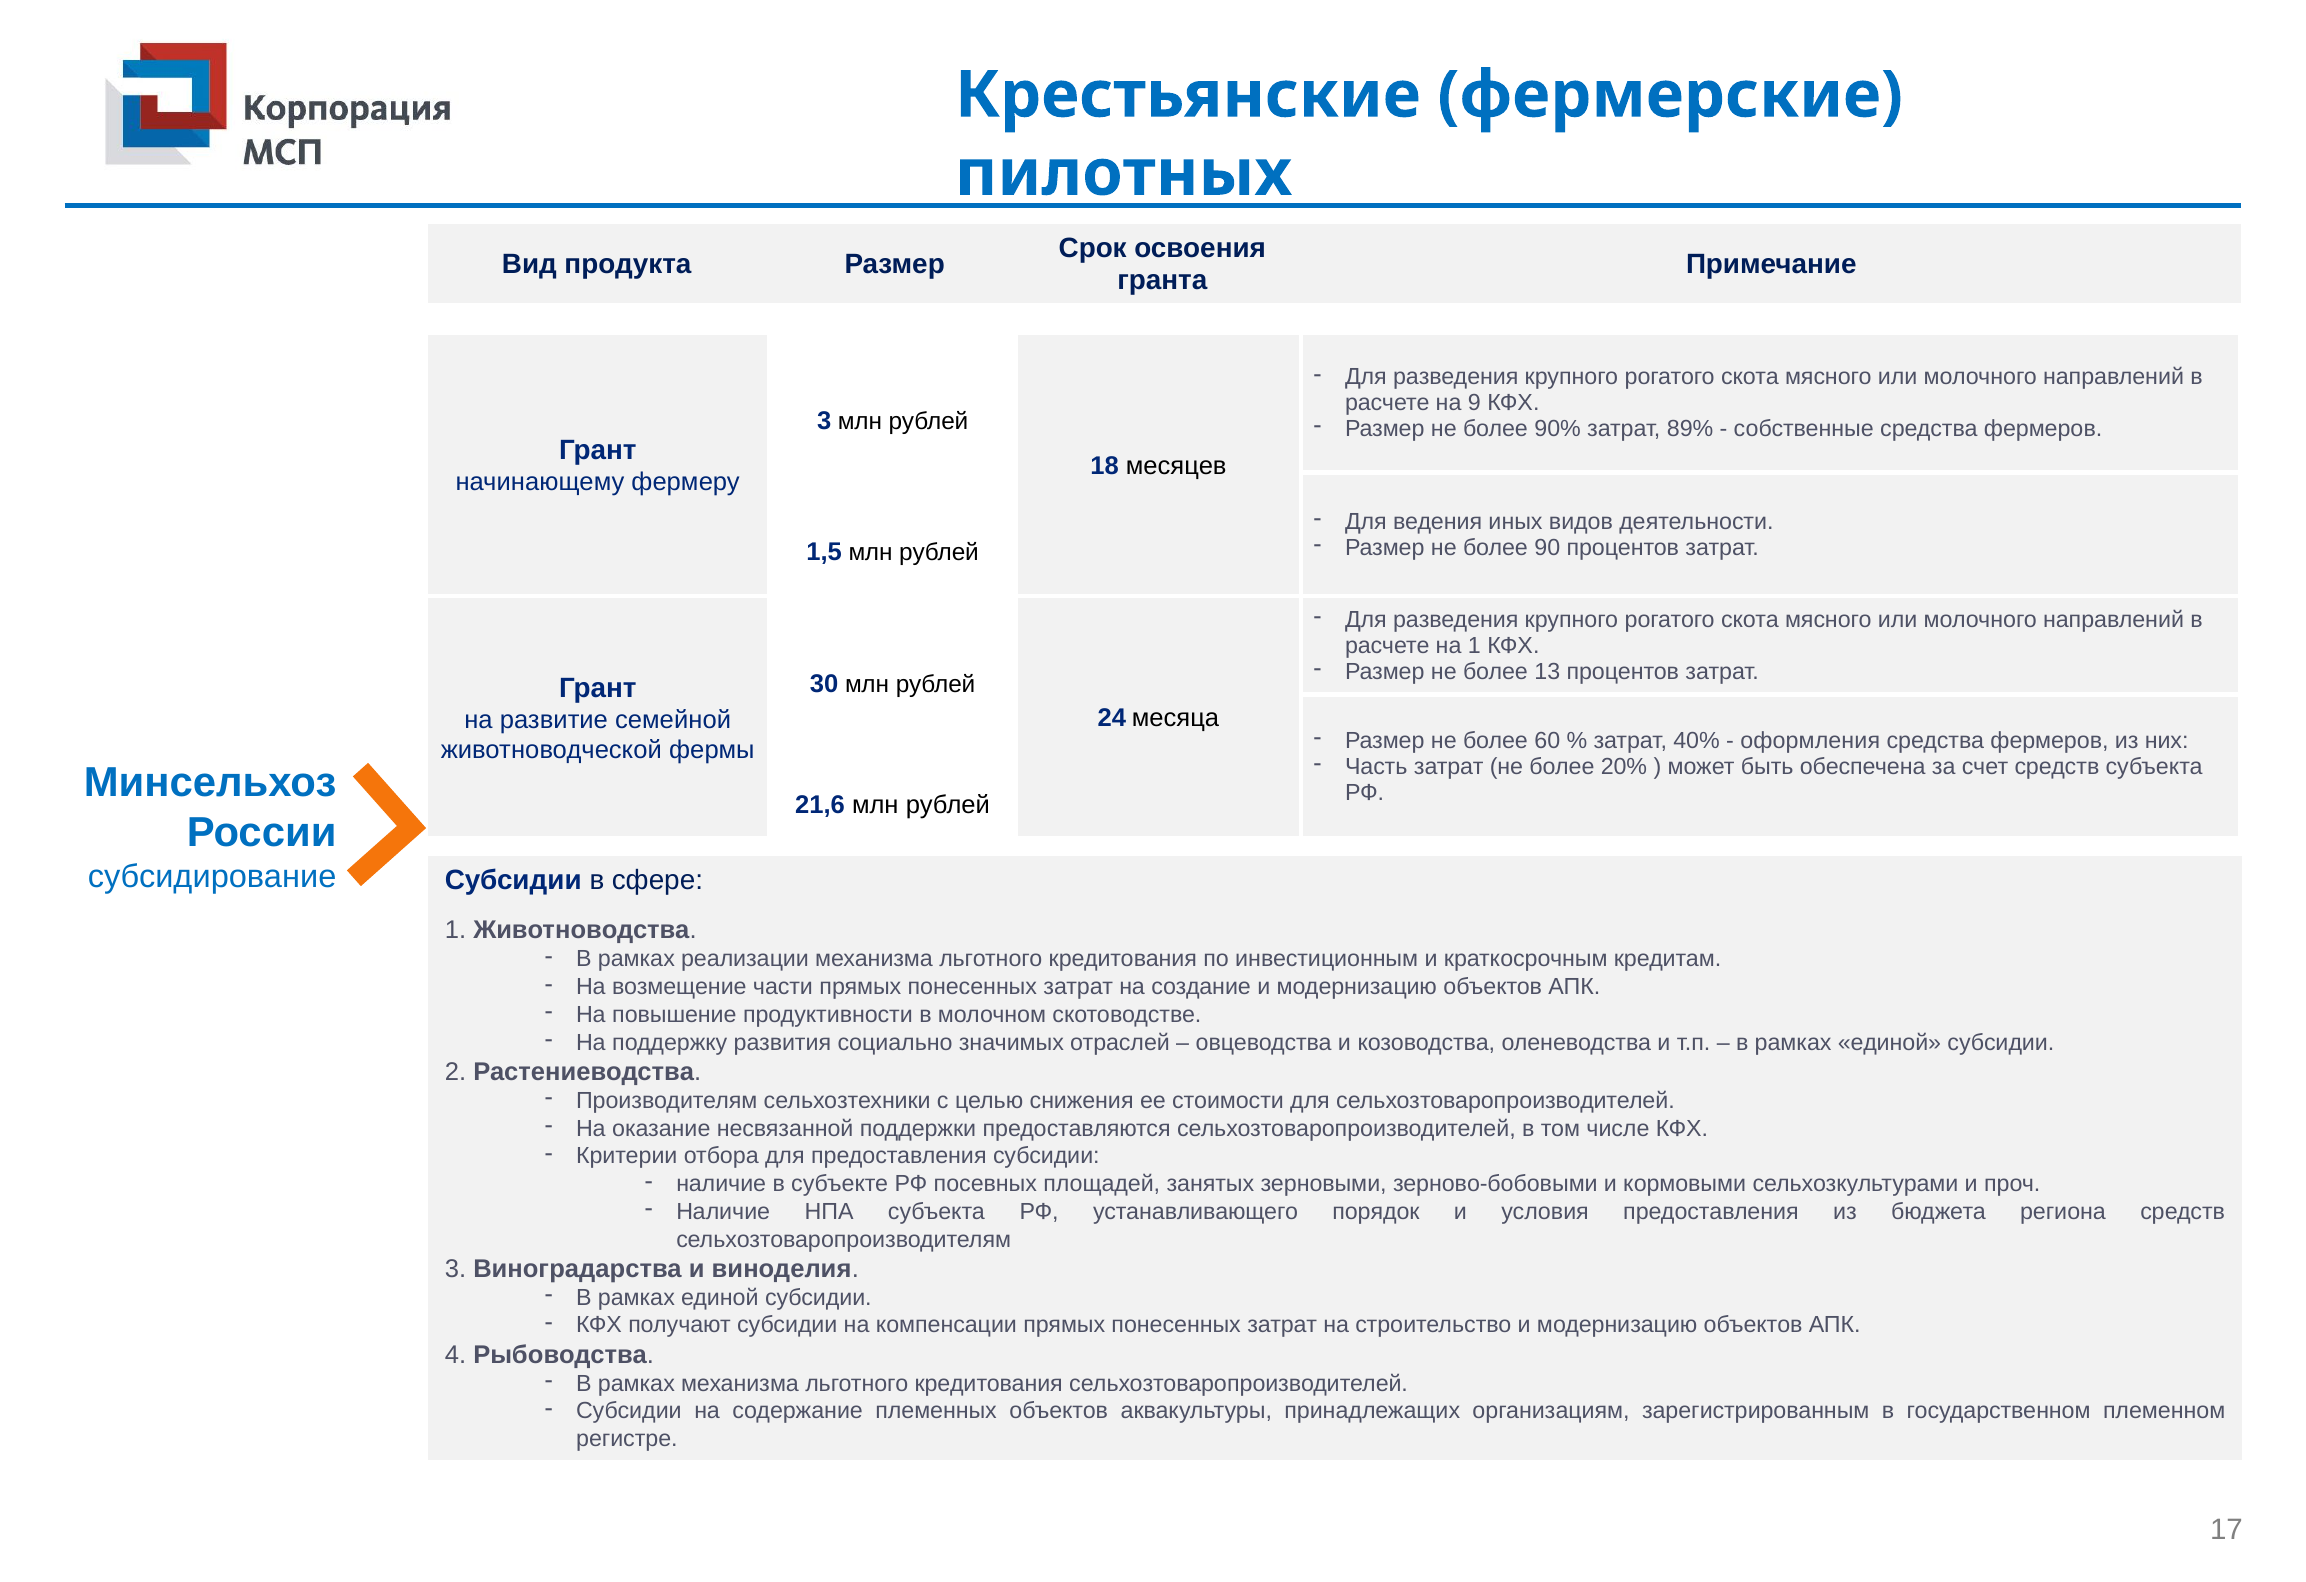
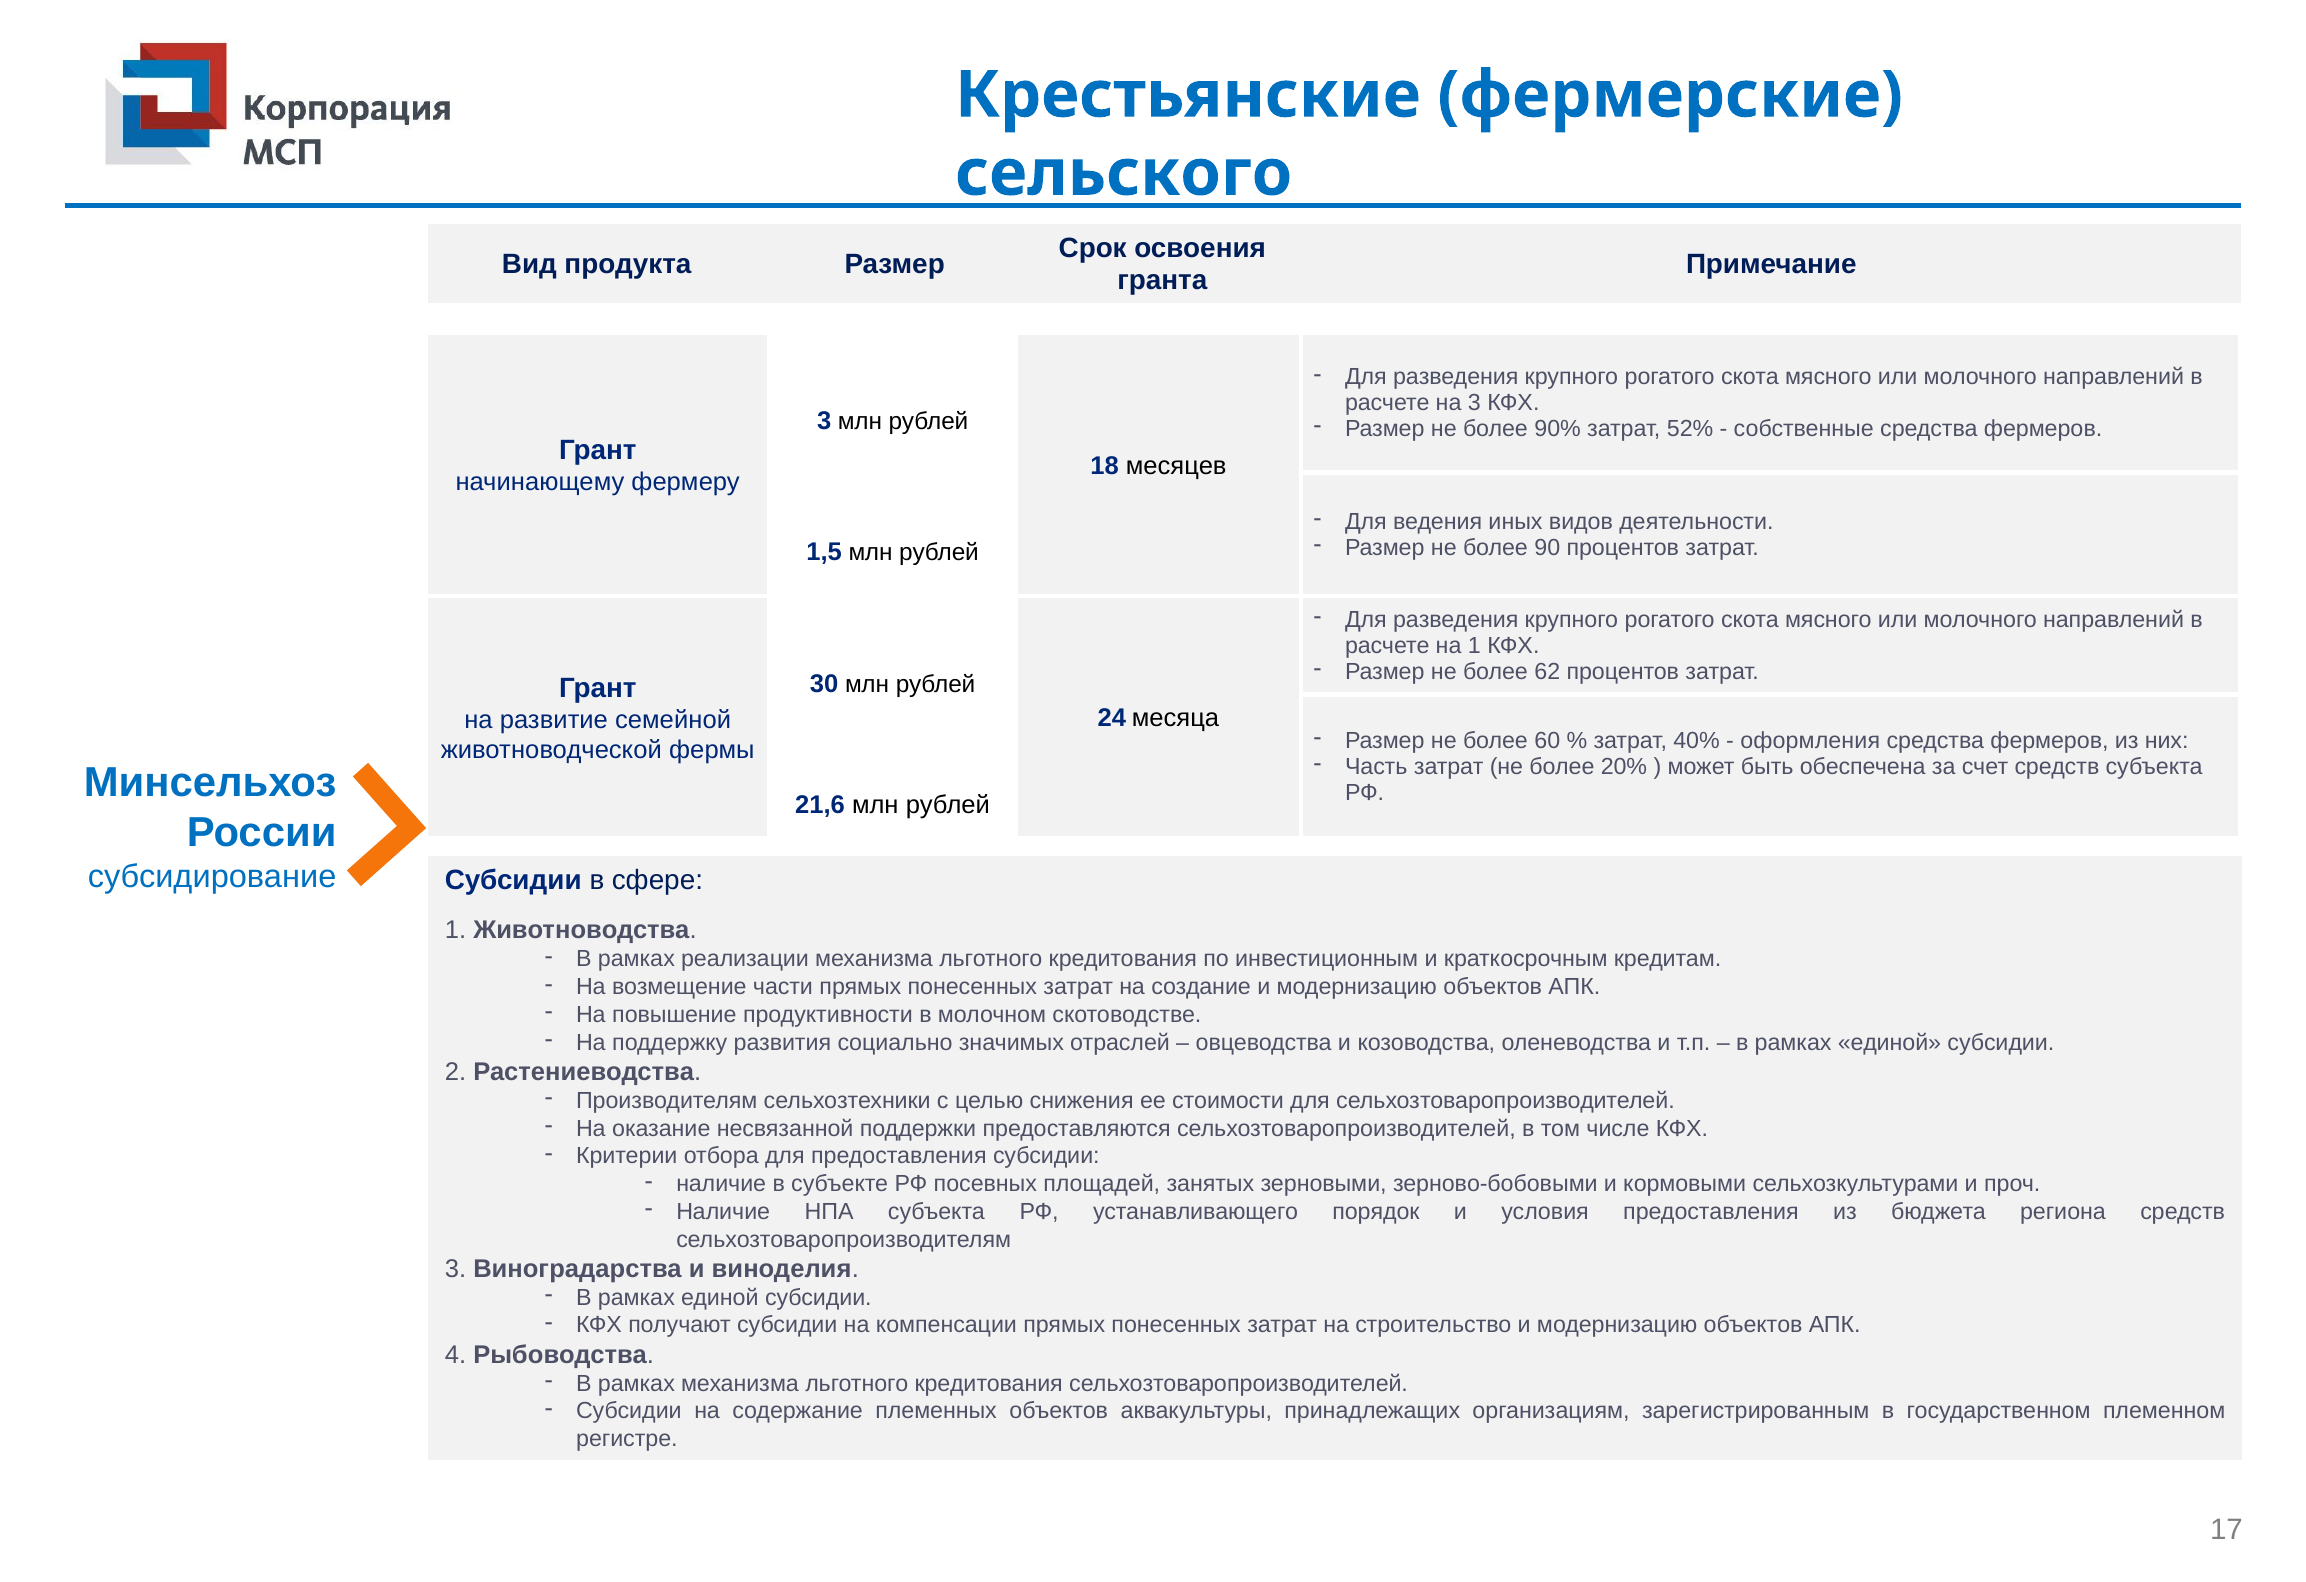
пилотных: пилотных -> сельского (1124, 173)
на 9: 9 -> 3 (1474, 403)
89%: 89% -> 52% (1690, 429)
13: 13 -> 62 (1547, 671)
